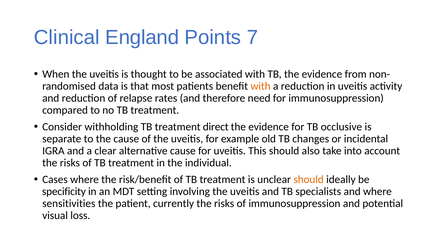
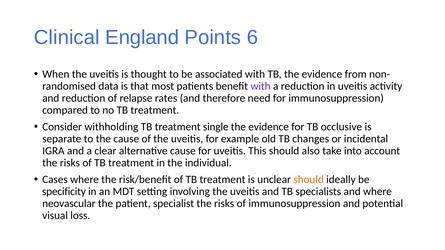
7: 7 -> 6 (252, 37)
with colour: orange -> purple (261, 86)
direct: direct -> single (216, 127)
sensitivities: sensitivities -> neovascular (69, 204)
currently: currently -> specialist (174, 204)
